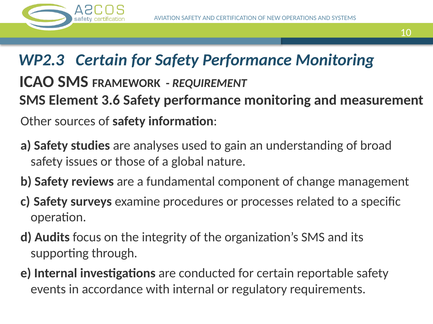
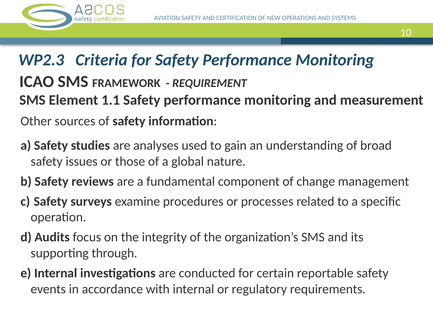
WP2.3 Certain: Certain -> Criteria (101, 60)
3.6: 3.6 -> 1.1 (111, 100)
